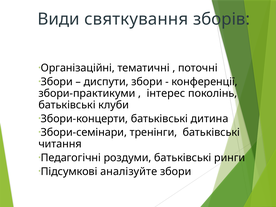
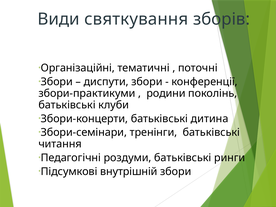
інтерес: інтерес -> родини (166, 93)
аналізуйте: аналізуйте -> внутрішній (129, 172)
